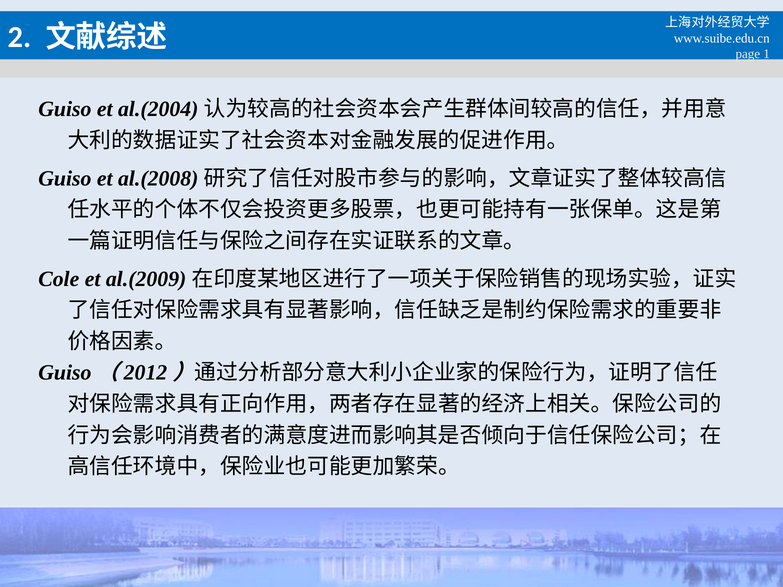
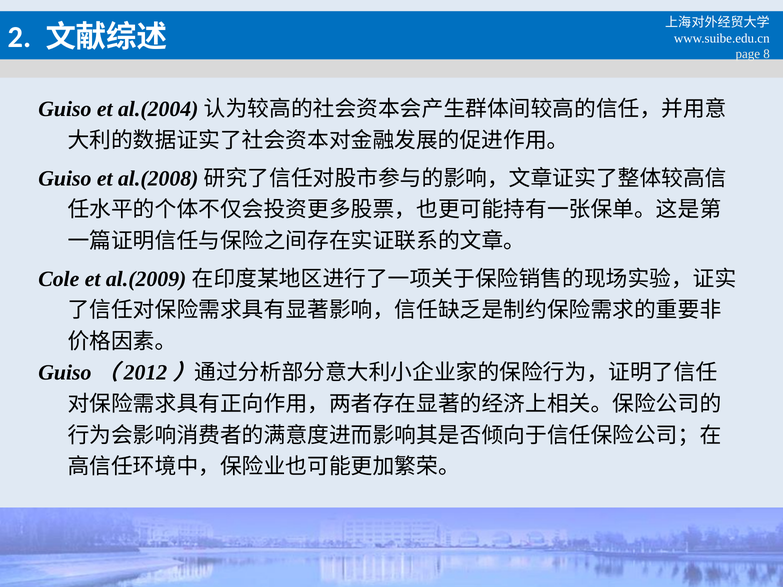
1: 1 -> 8 (767, 54)
